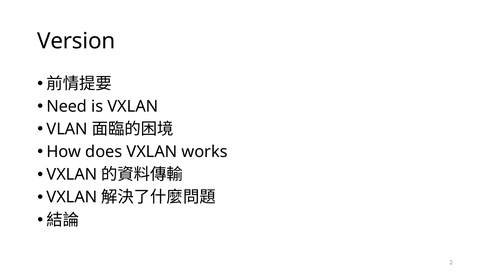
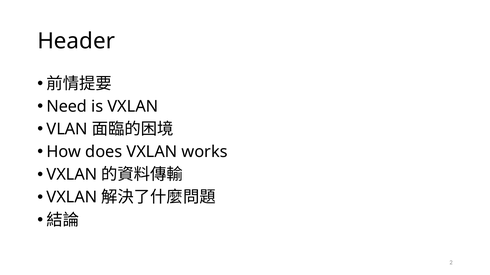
Version: Version -> Header (76, 41)
